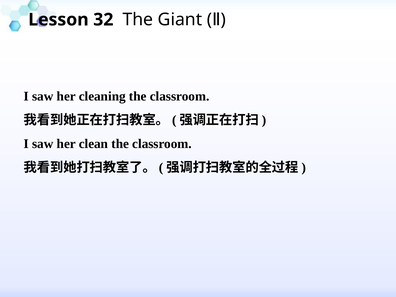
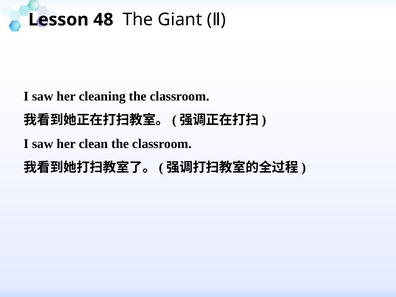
32: 32 -> 48 (103, 20)
